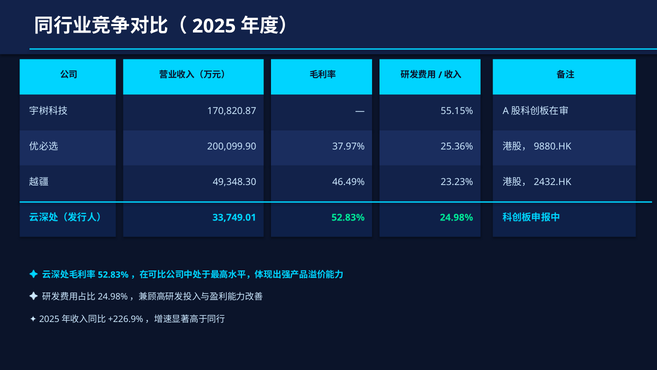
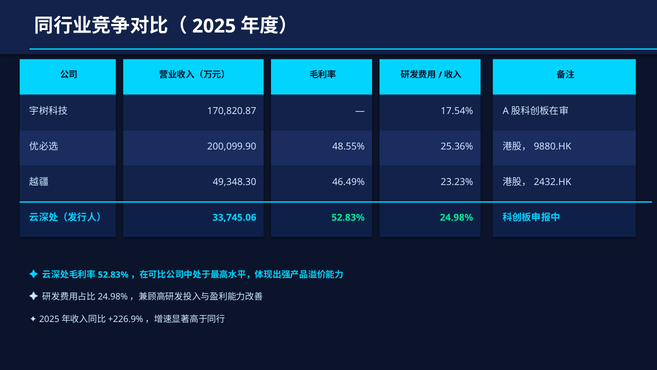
55.15%: 55.15% -> 17.54% (457, 111)
37.97%: 37.97% -> 48.55% (349, 146)
33,749.01: 33,749.01 -> 33,745.06 (234, 217)
